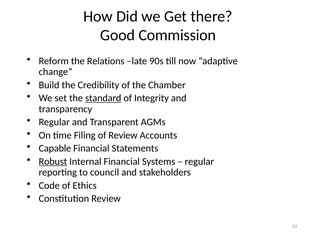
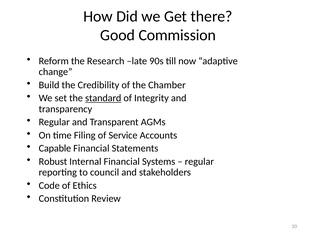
Relations: Relations -> Research (106, 61)
of Review: Review -> Service (123, 135)
Robust underline: present -> none (53, 161)
